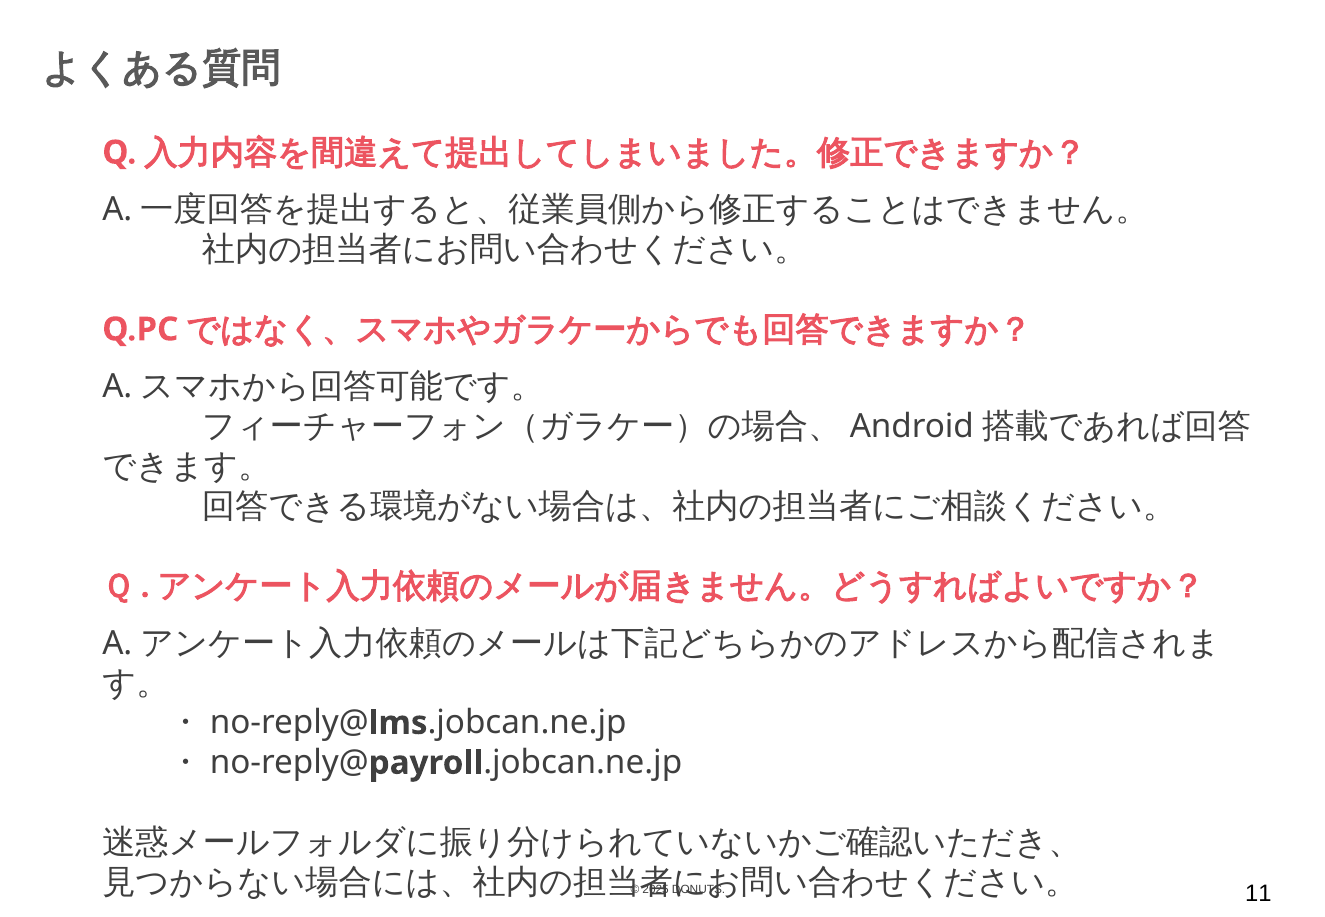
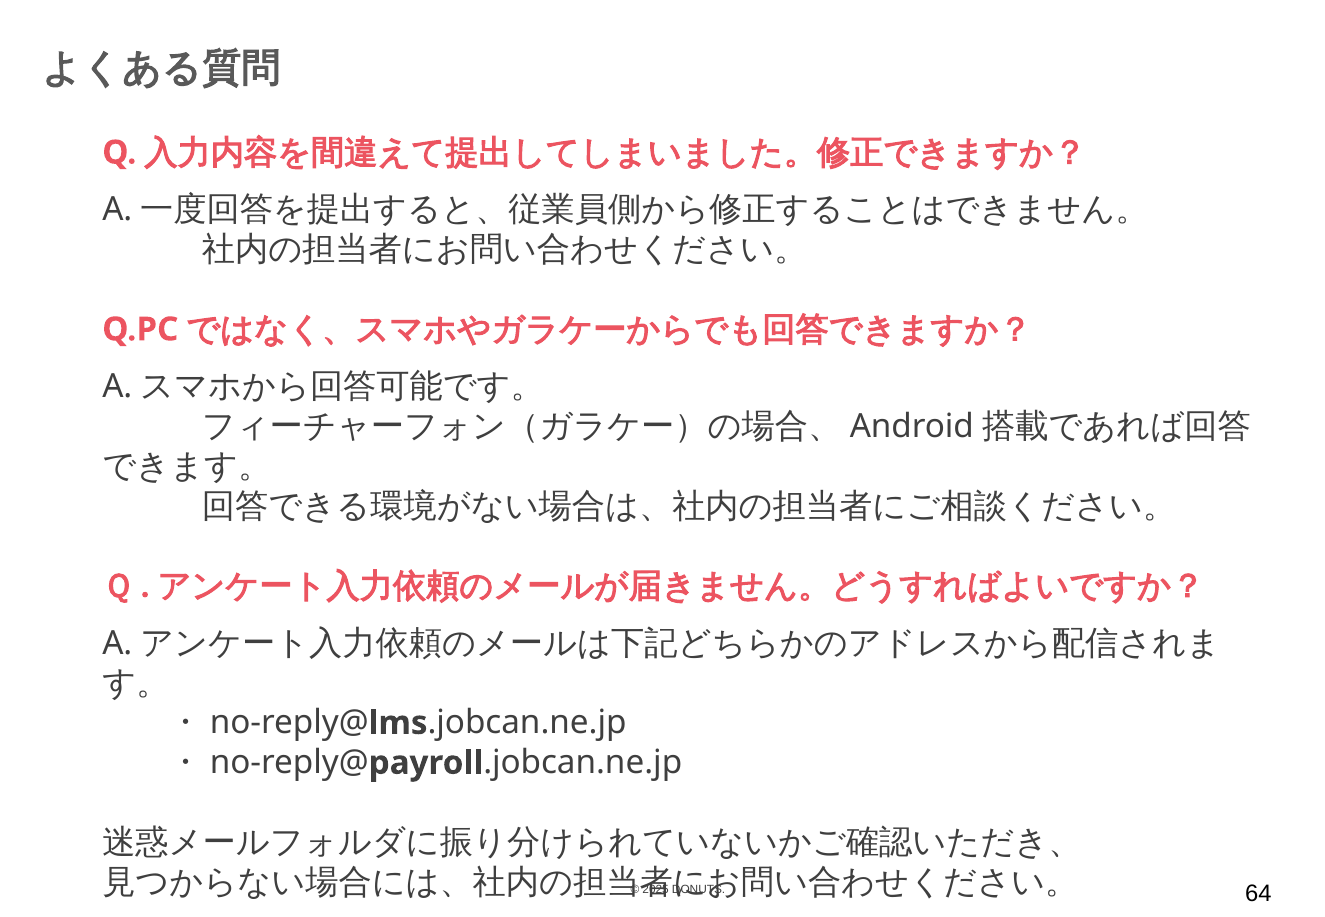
11: 11 -> 64 (1258, 894)
